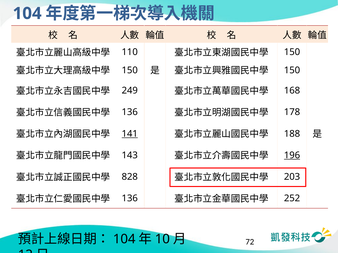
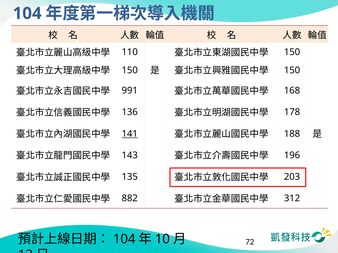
249: 249 -> 991 (130, 91)
196 underline: present -> none (292, 156)
828: 828 -> 135 (130, 177)
136: 136 -> 882 (130, 199)
252: 252 -> 312 (292, 199)
